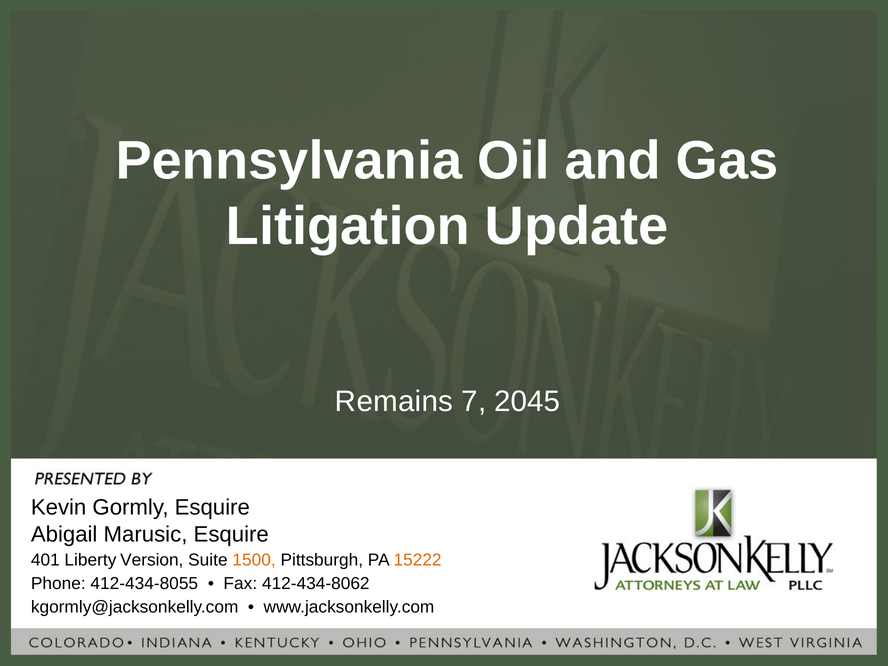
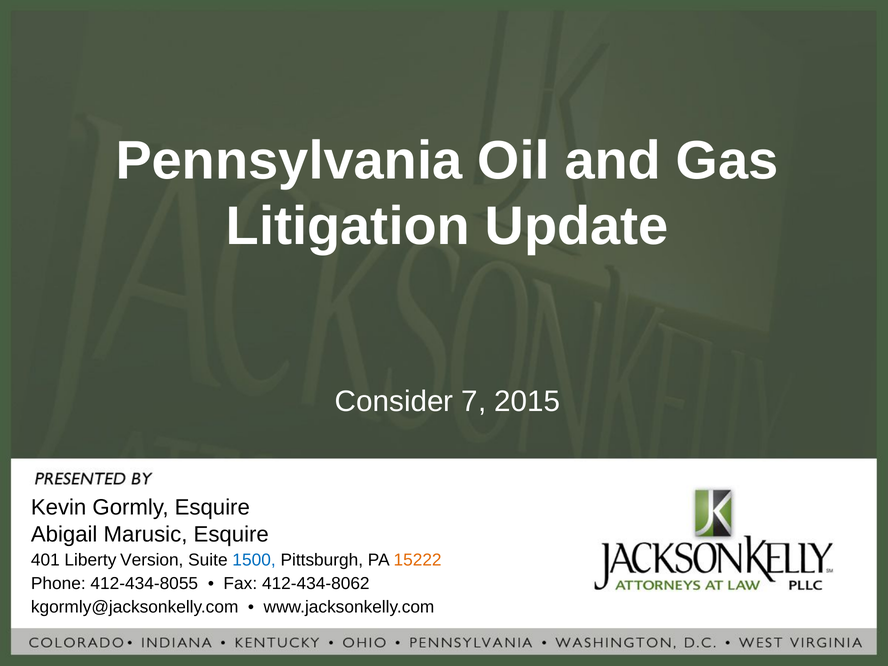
Remains: Remains -> Consider (394, 402)
2045: 2045 -> 2015 (527, 402)
1500 colour: orange -> blue (254, 560)
